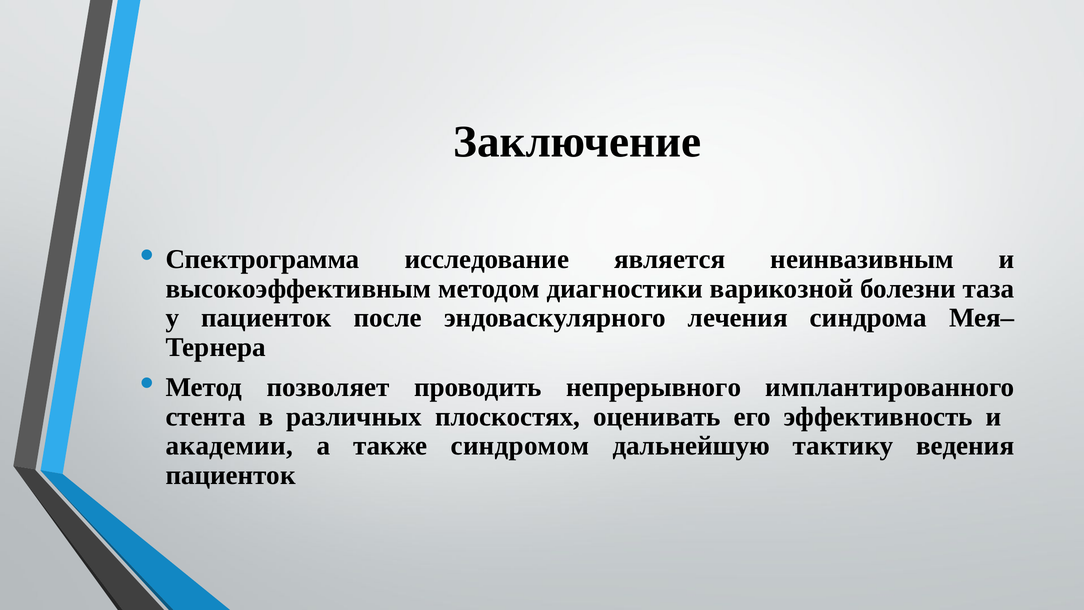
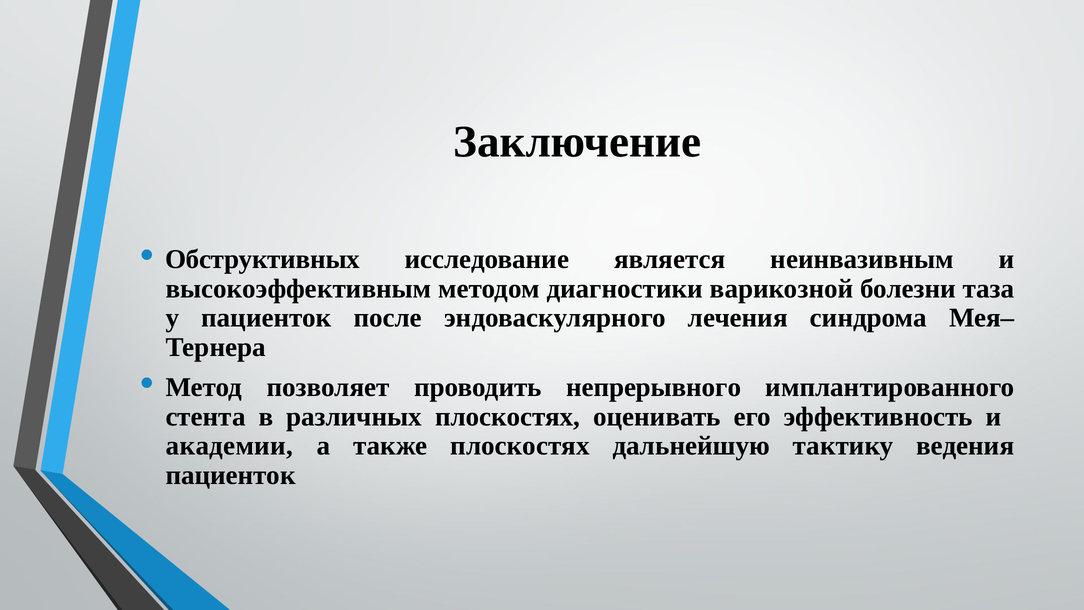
Спектрограмма: Спектрограмма -> Обструктивных (263, 259)
также синдромом: синдромом -> плоскостях (520, 446)
